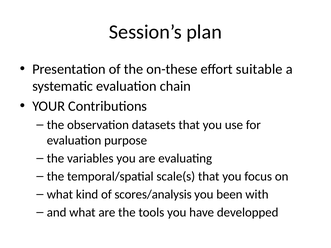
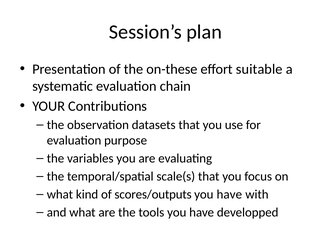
scores/analysis: scores/analysis -> scores/outputs (153, 195)
been: been -> have (229, 195)
